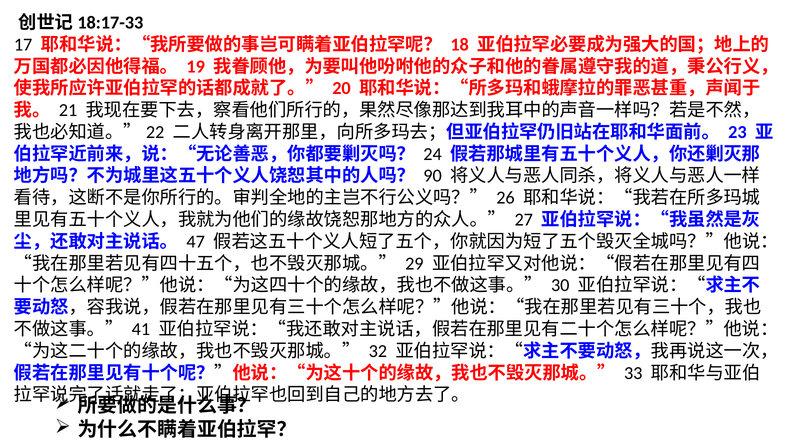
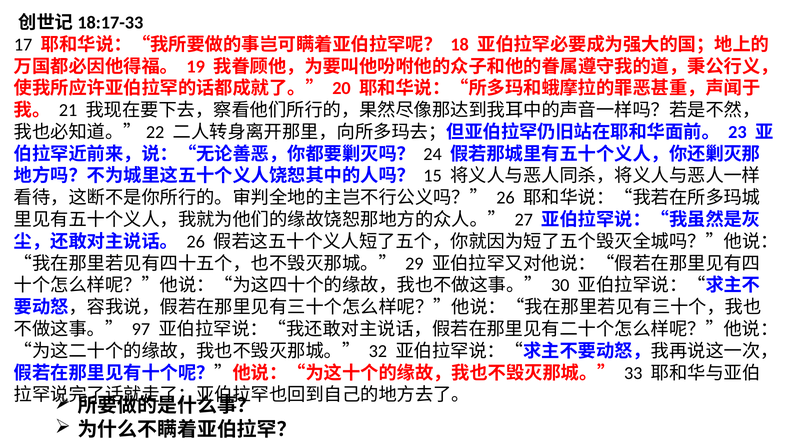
90: 90 -> 15 (433, 176)
47: 47 -> 26 (196, 242)
41: 41 -> 97 (141, 329)
